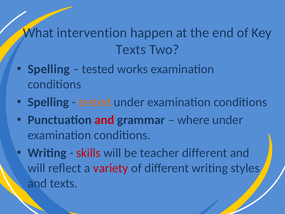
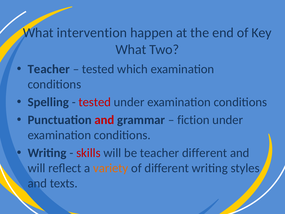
Texts: Texts -> What (131, 49)
Spelling: Spelling -> Teacher (49, 69)
works: works -> which (132, 69)
tested colour: orange -> red (95, 102)
where: where -> fiction (193, 120)
variety colour: red -> orange (111, 168)
